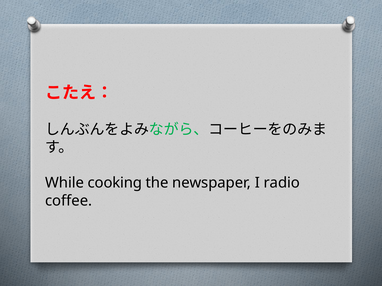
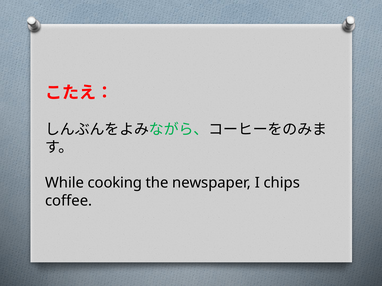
radio: radio -> chips (282, 183)
